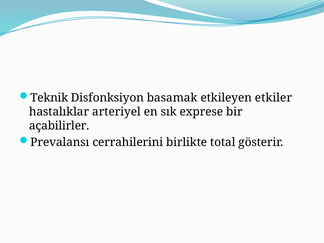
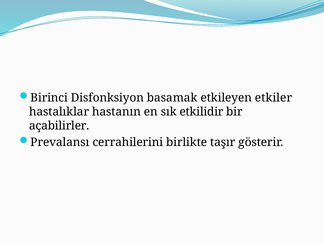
Teknik: Teknik -> Birinci (49, 98)
arteriyel: arteriyel -> hastanın (117, 112)
exprese: exprese -> etkilidir (201, 112)
total: total -> taşır (223, 142)
